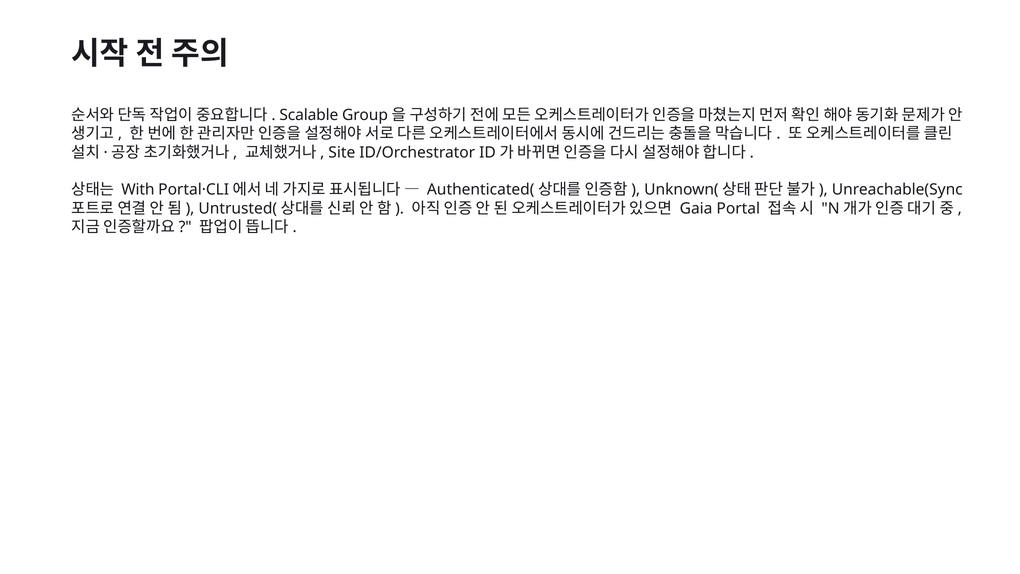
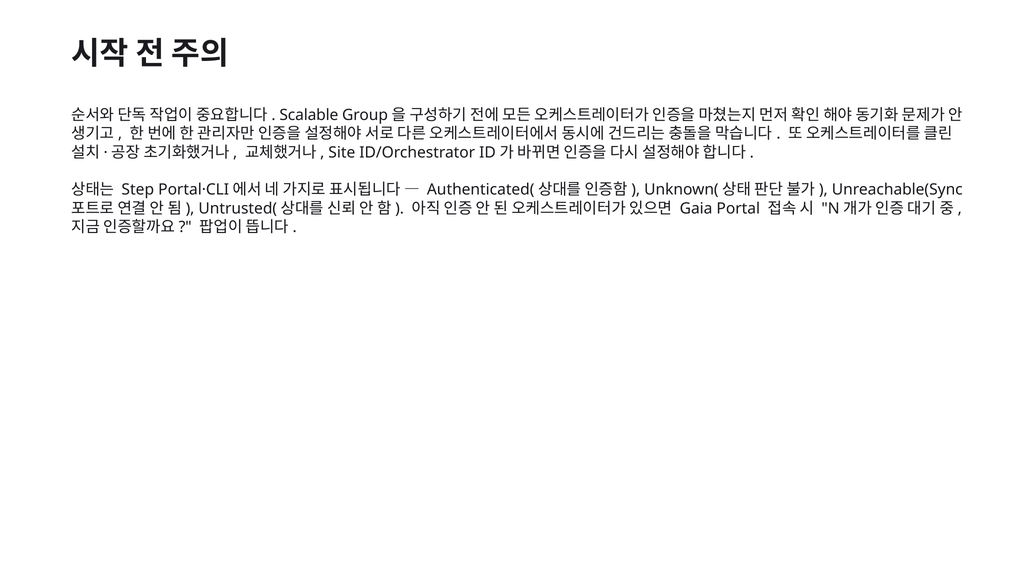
With: With -> Step (138, 190)
